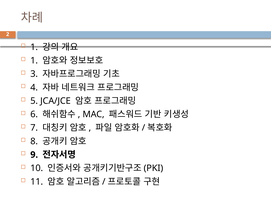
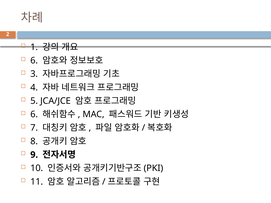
1: 1 -> 6 (34, 61)
